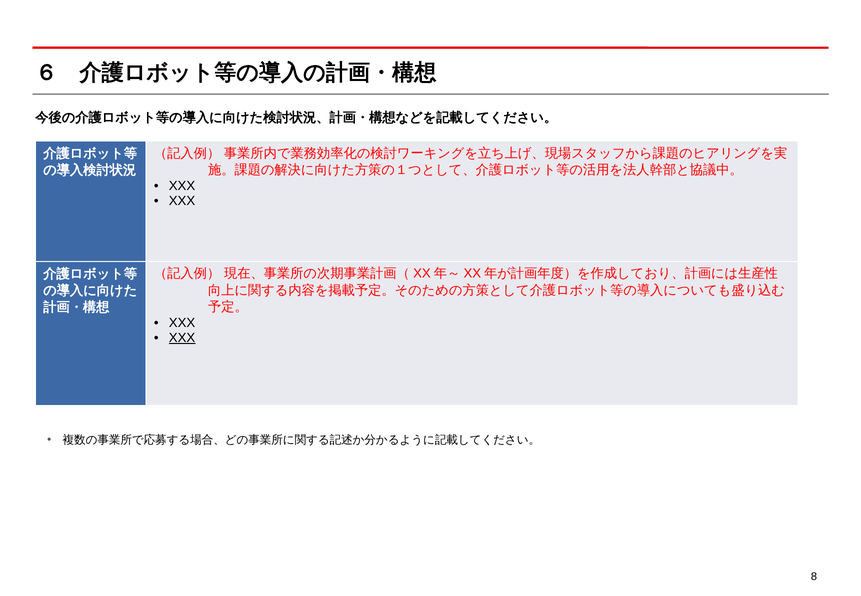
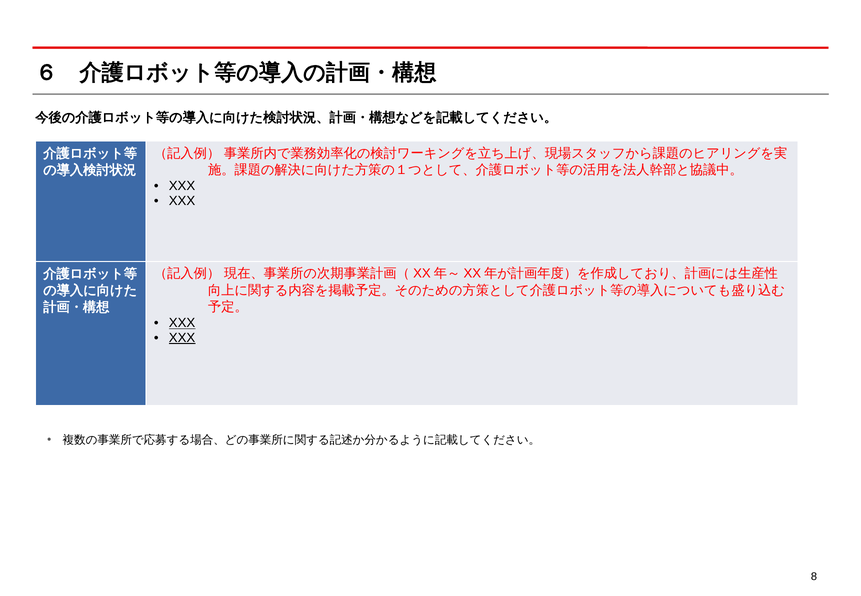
XXX underline: none -> present (182, 323)
